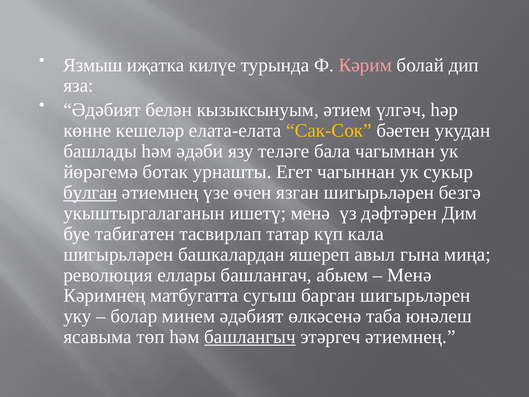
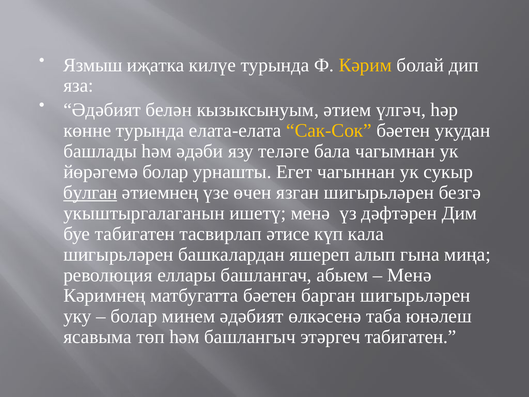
Кәрим colour: pink -> yellow (365, 65)
көнне кешеләр: кешеләр -> турында (150, 131)
йөрәгемә ботак: ботак -> болар (165, 172)
татар: татар -> әтисе (288, 234)
авыл: авыл -> алып (375, 254)
матбугатта сугыш: сугыш -> бәетен (270, 295)
башлангыч underline: present -> none (250, 337)
этәргеч әтиемнең: әтиемнең -> табигатен (410, 337)
